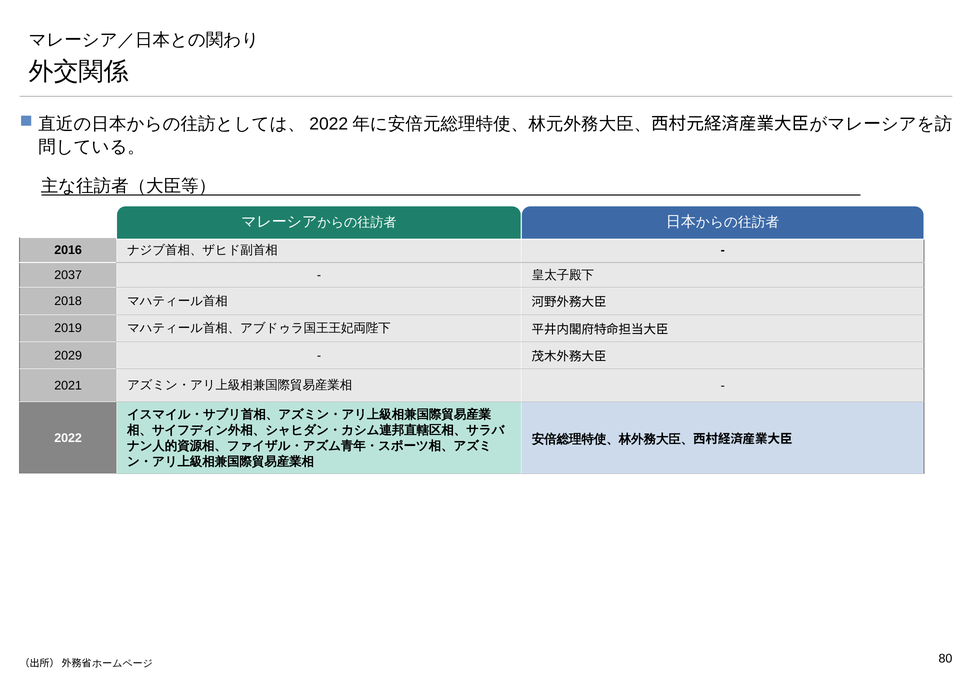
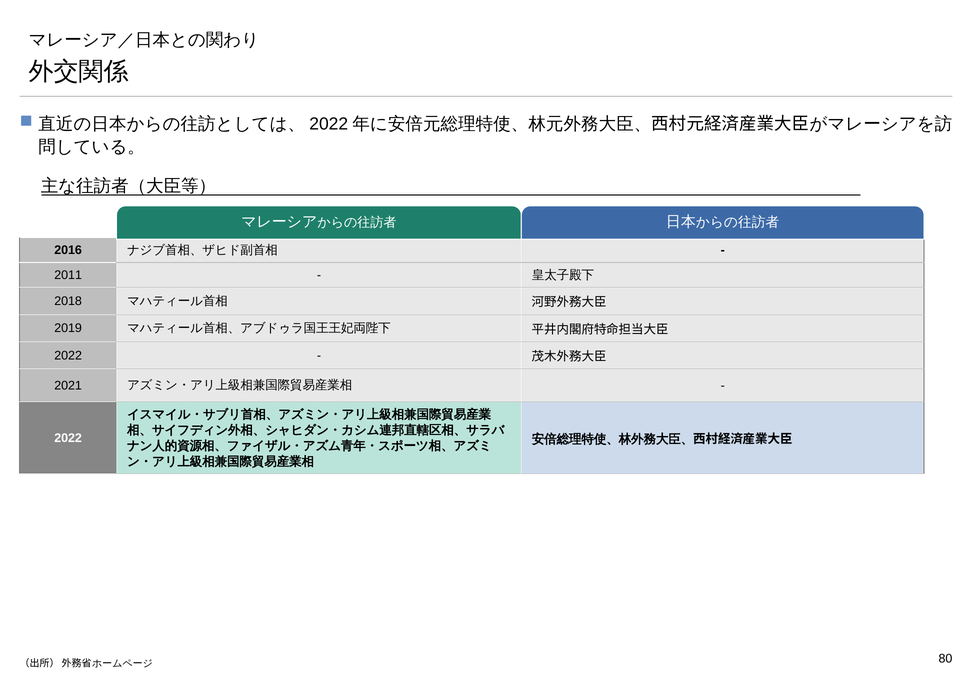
2037: 2037 -> 2011 (68, 275)
2029: 2029 -> 2022 (68, 355)
